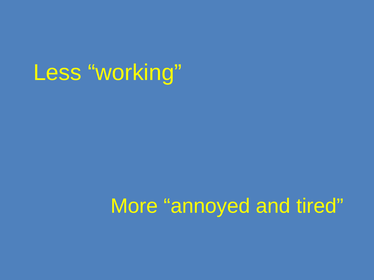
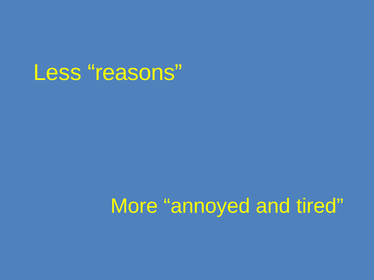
working: working -> reasons (135, 73)
